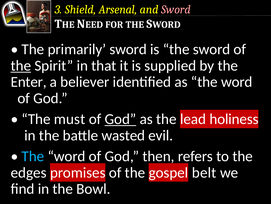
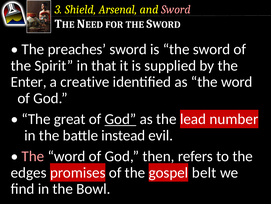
primarily: primarily -> preaches (77, 49)
the underline: present -> none (21, 65)
believer: believer -> creative (85, 82)
must: must -> great (70, 119)
holiness: holiness -> number (234, 119)
wasted: wasted -> instead (123, 135)
The colour: light blue -> pink (33, 156)
